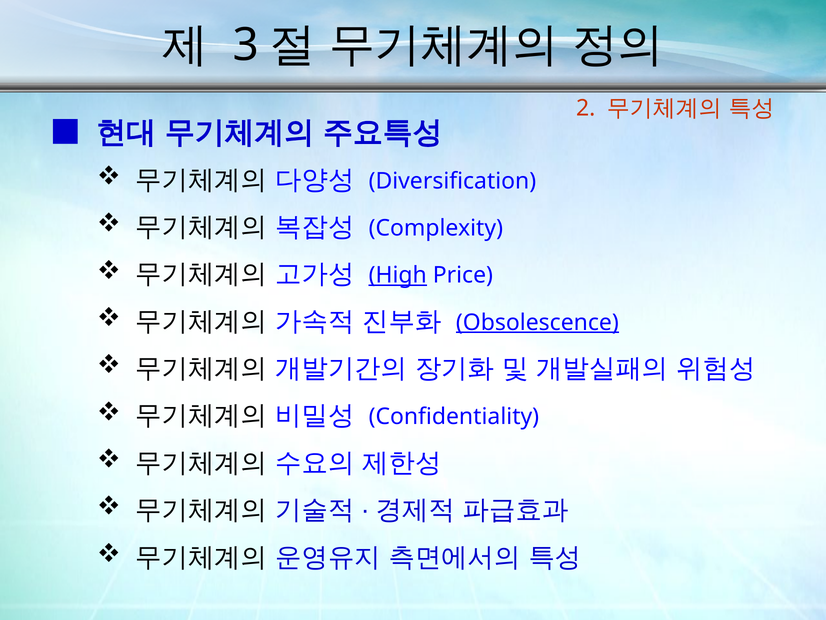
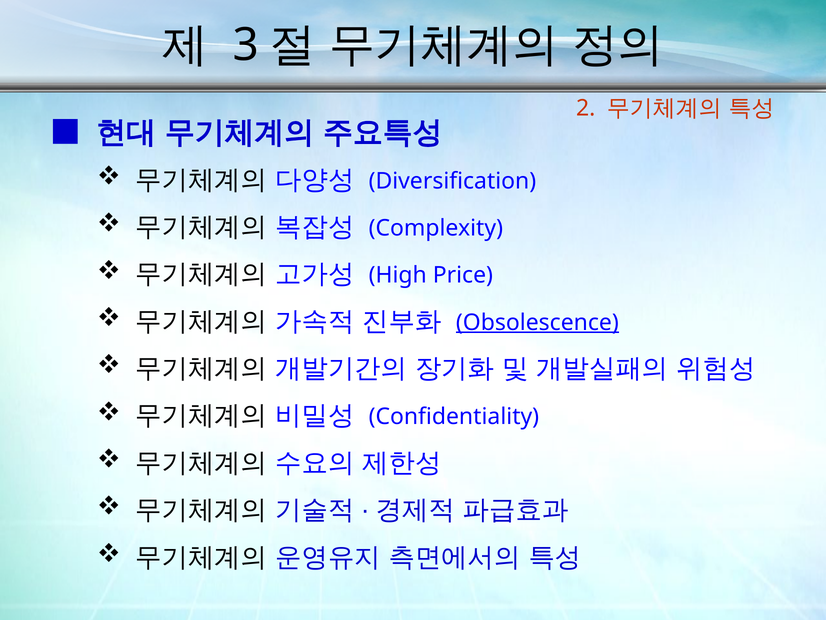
High underline: present -> none (398, 275)
